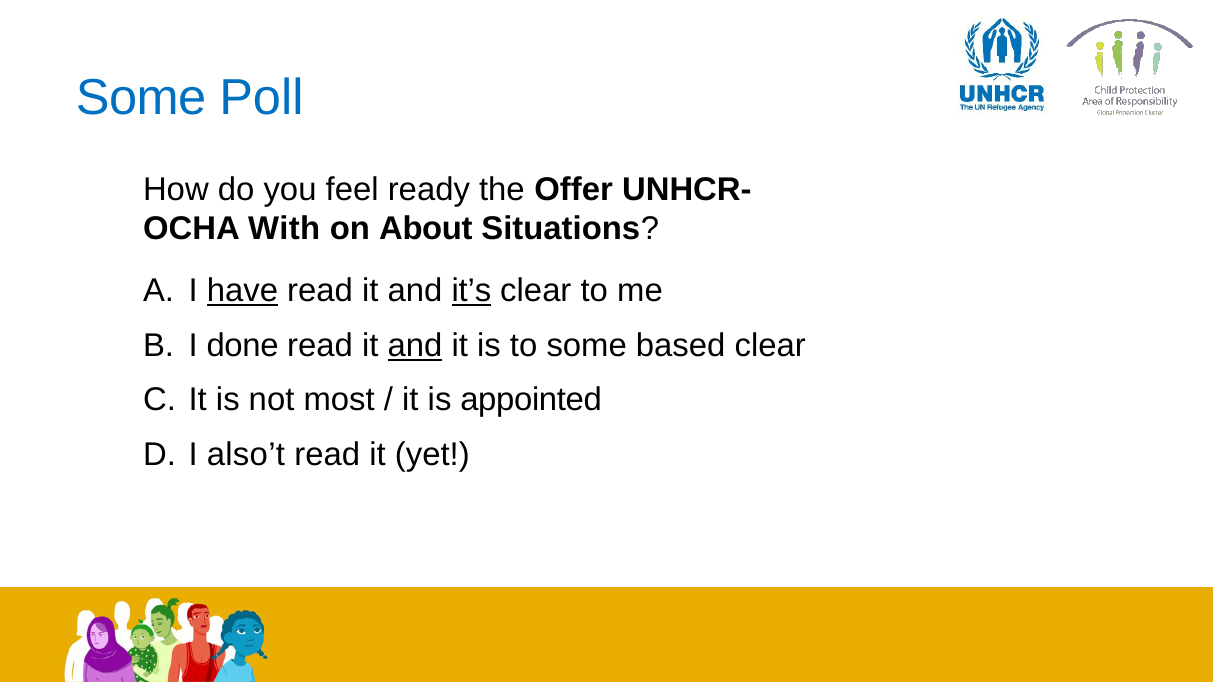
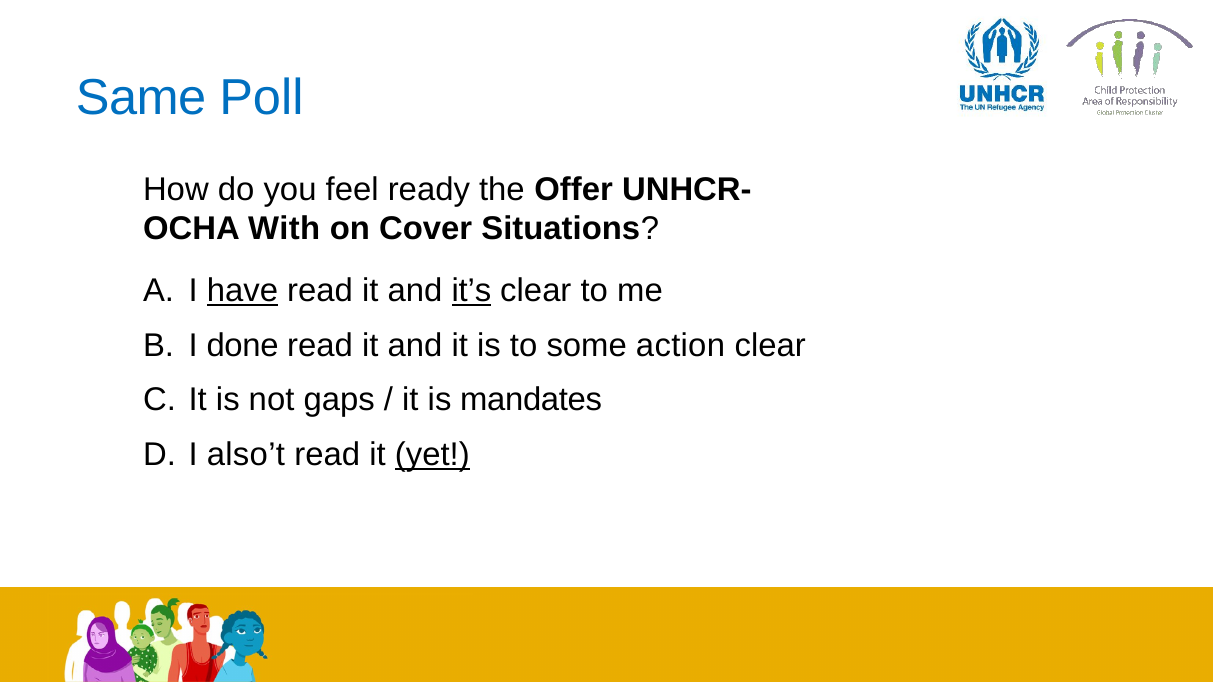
Some: Some -> Same (141, 98)
About: About -> Cover (426, 229)
and underline: present -> none (415, 346)
based: based -> action (681, 346)
most: most -> gaps (339, 400)
appointed: appointed -> mandates (531, 400)
yet underline: none -> present (432, 455)
